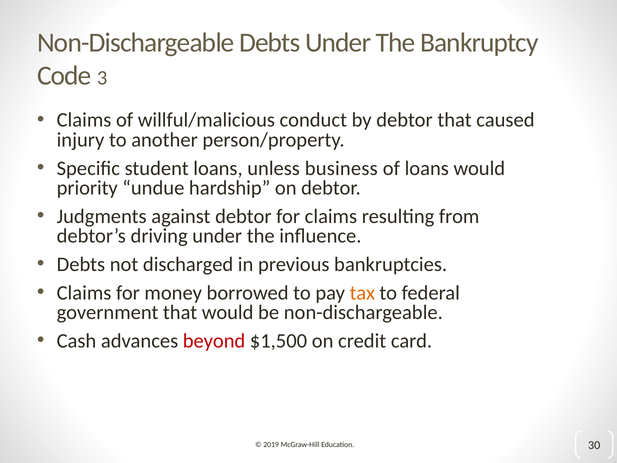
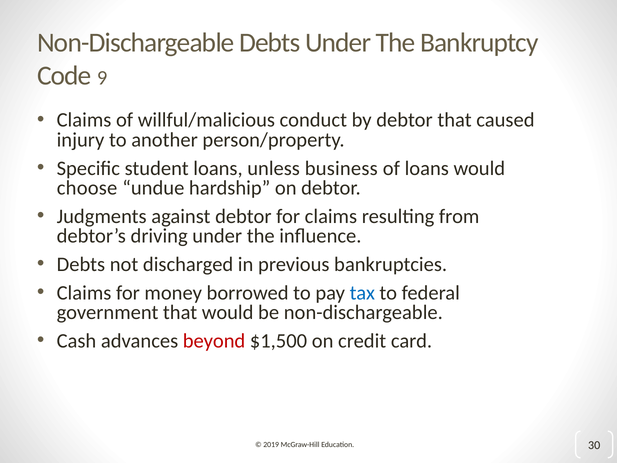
3: 3 -> 9 (102, 78)
priority: priority -> choose (87, 188)
tax colour: orange -> blue (362, 293)
